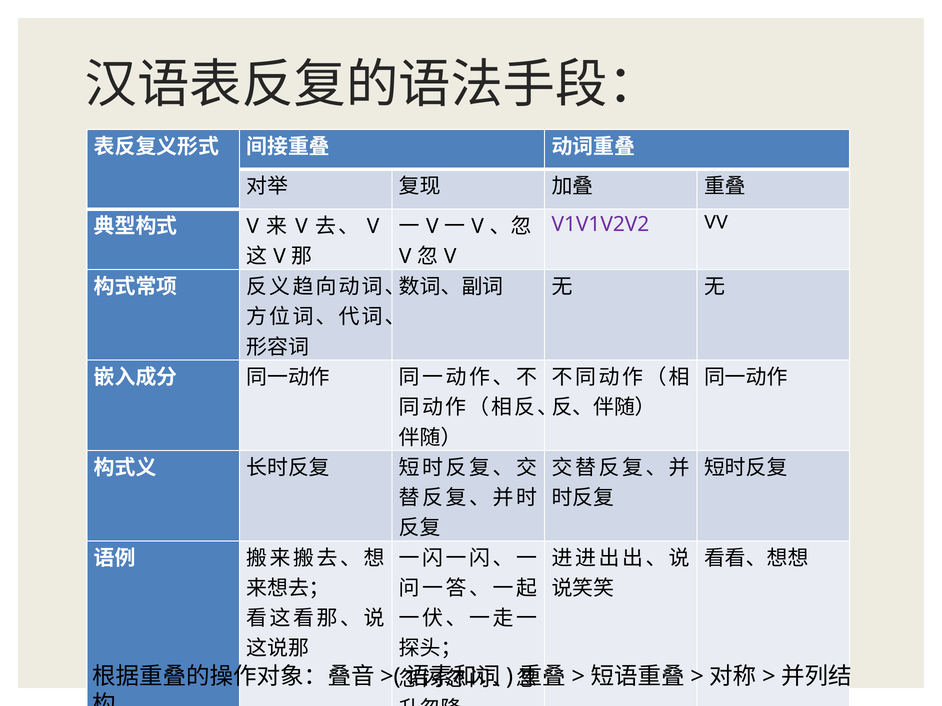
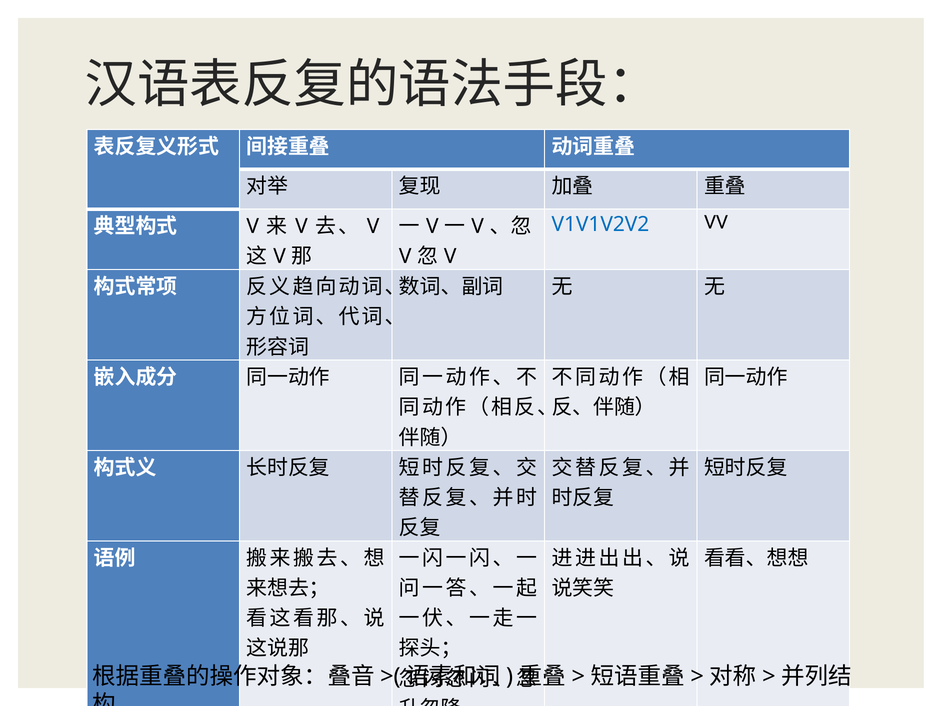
V1V1V2V2 colour: purple -> blue (600, 225)
